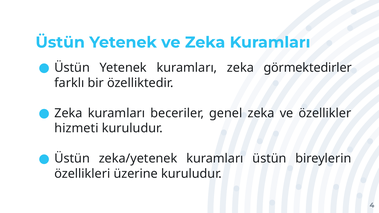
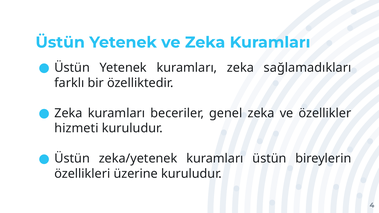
görmektedirler: görmektedirler -> sağlamadıkları (308, 68)
